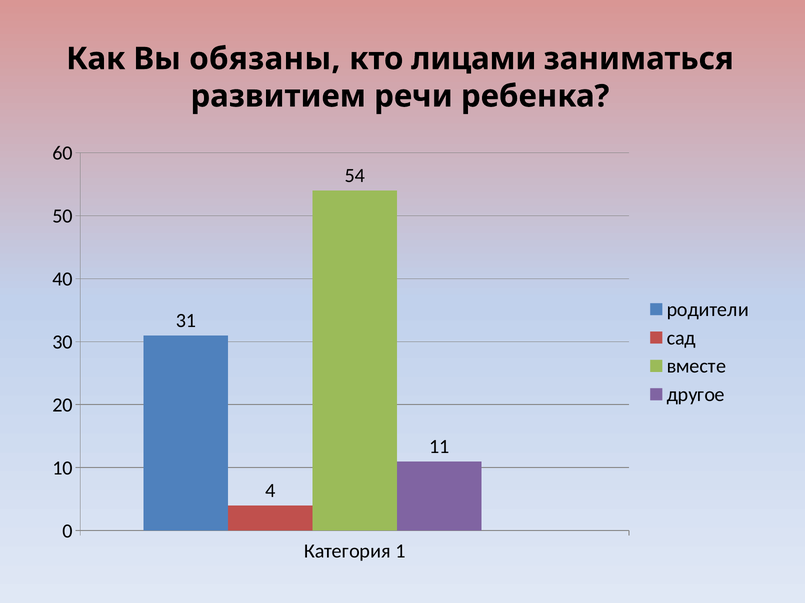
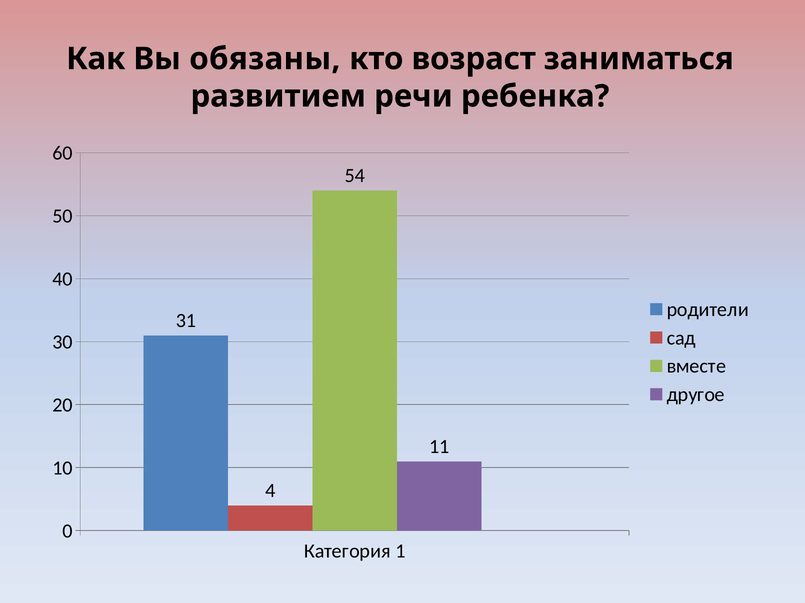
лицами: лицами -> возраст (474, 59)
